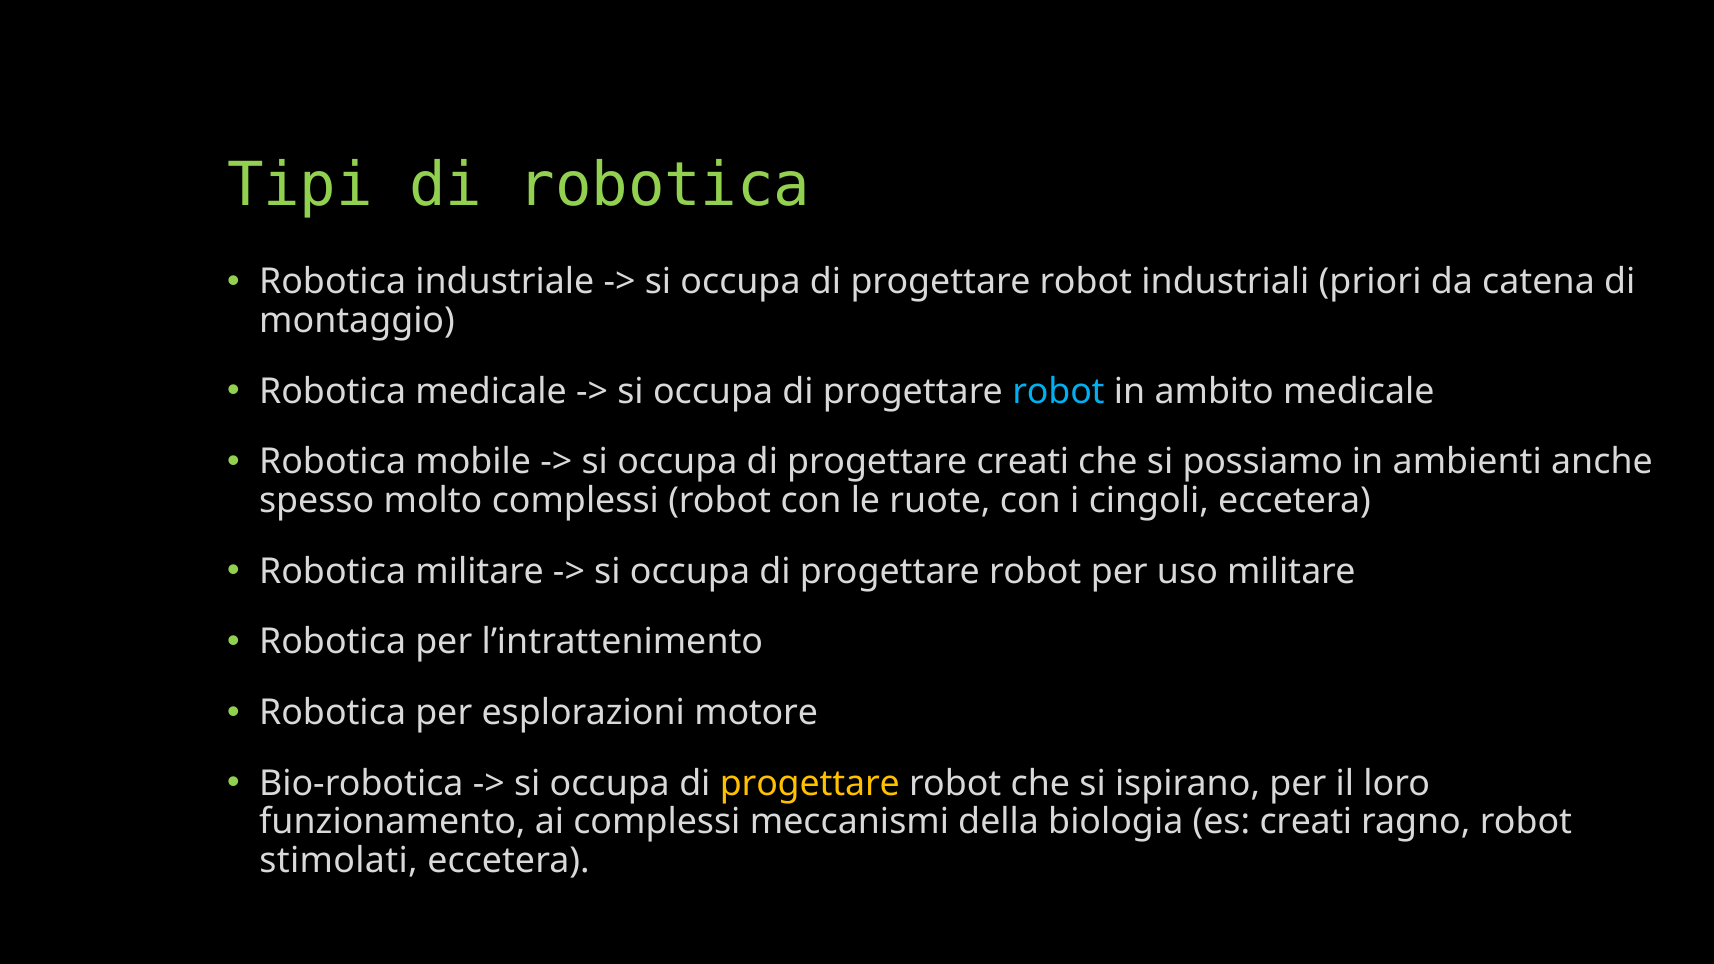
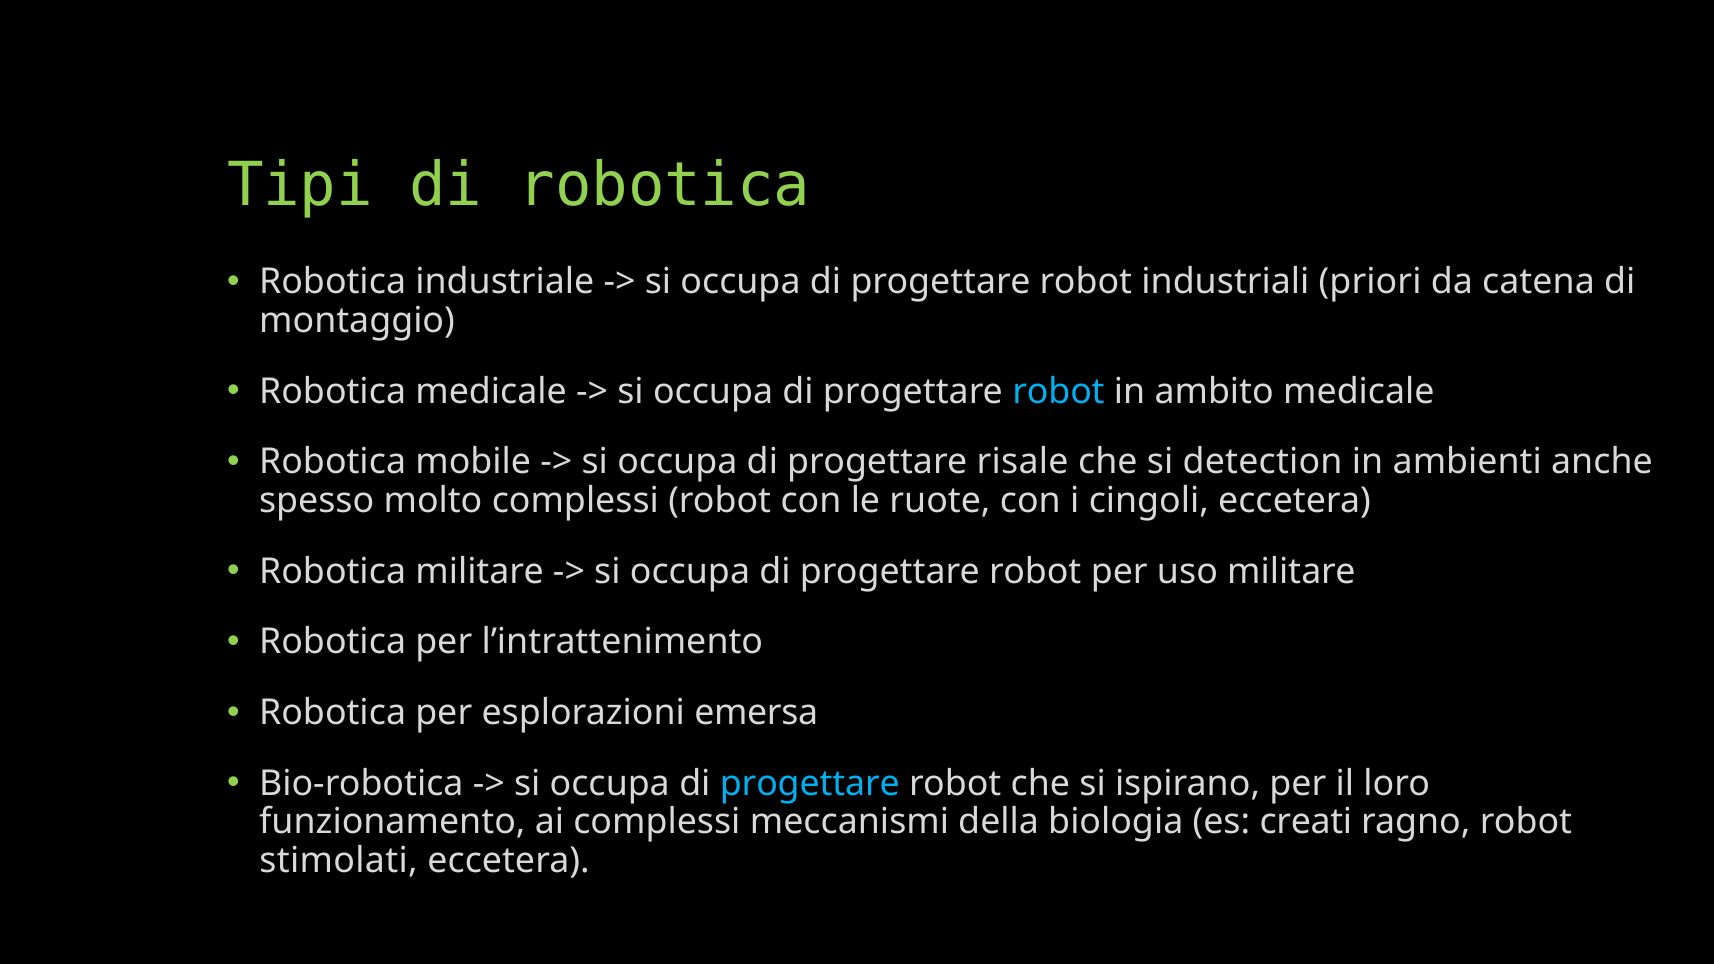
progettare creati: creati -> risale (1023, 462)
possiamo: possiamo -> detection (1263, 462)
motore: motore -> emersa (756, 713)
progettare colour: yellow -> light blue (810, 783)
